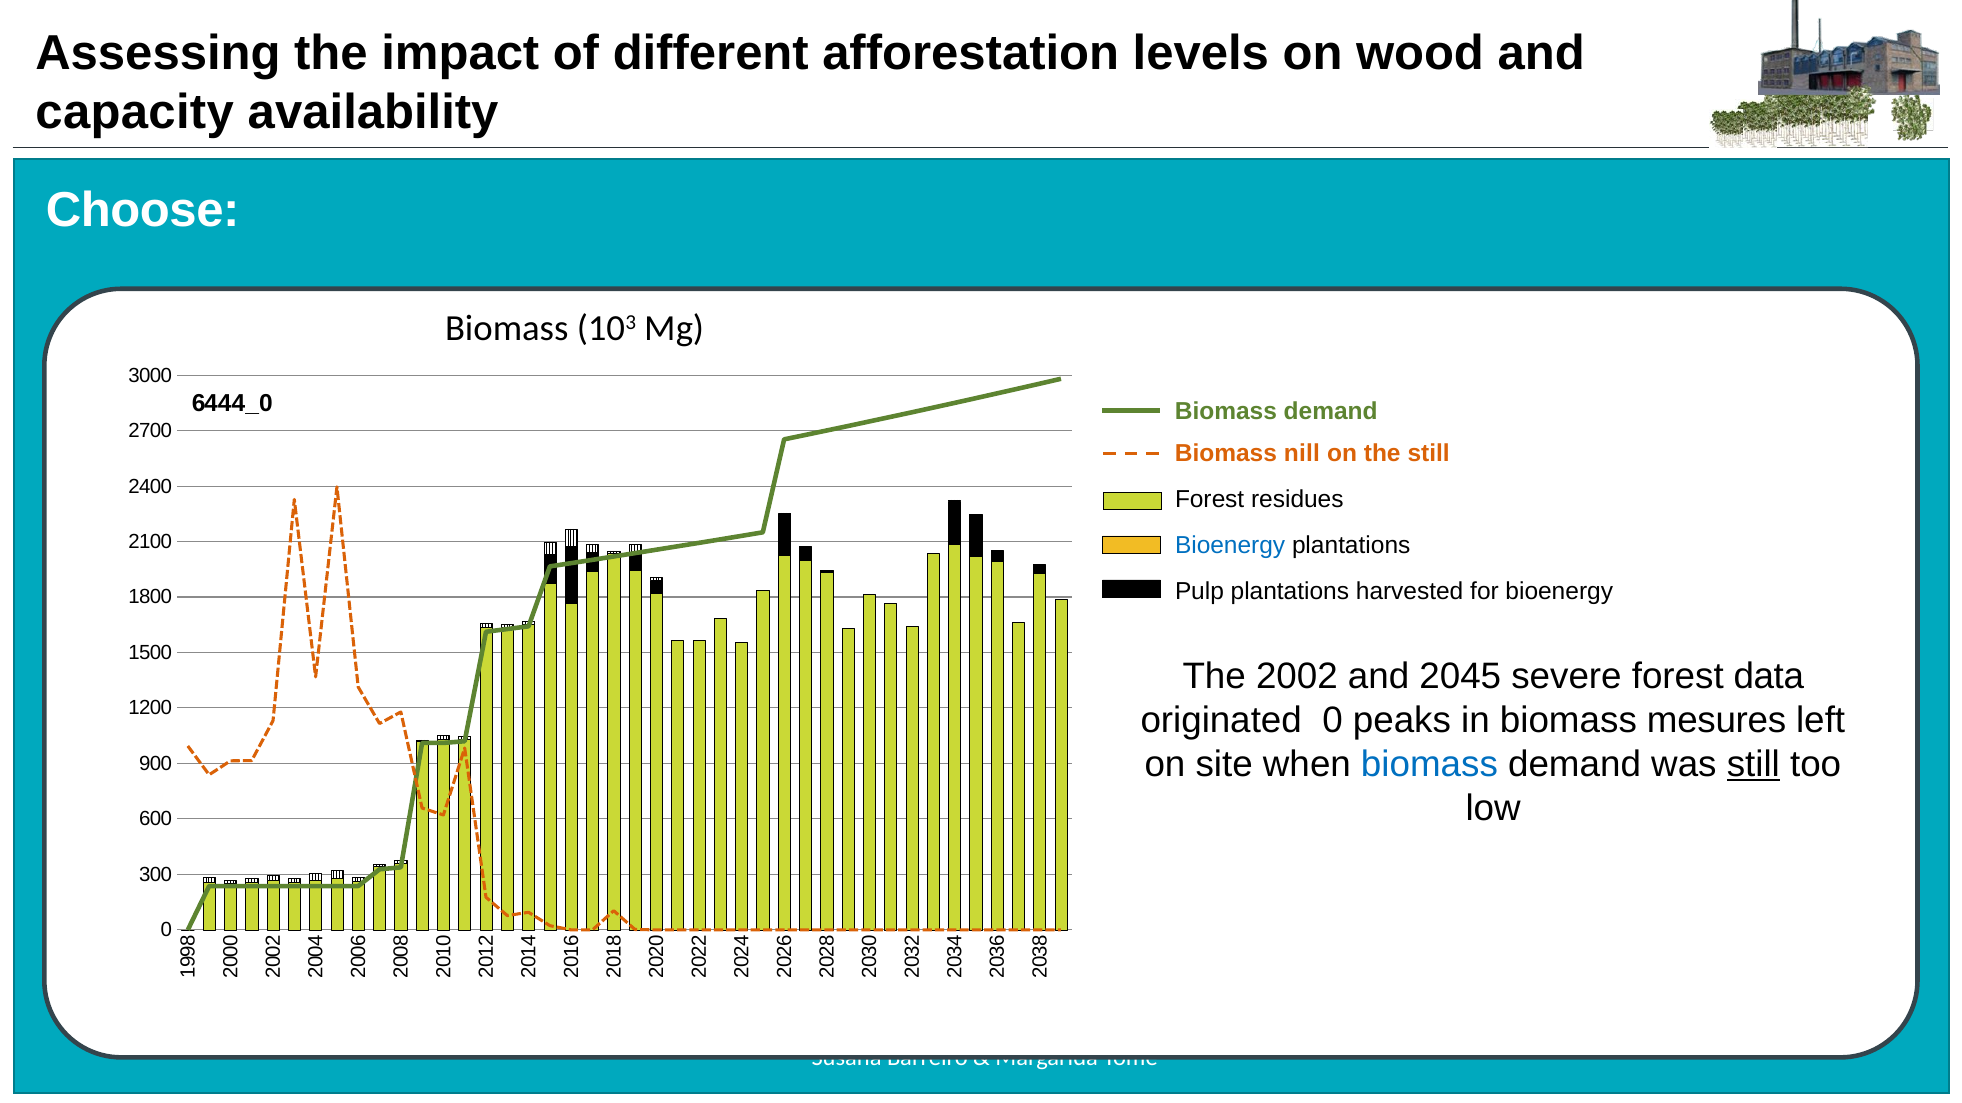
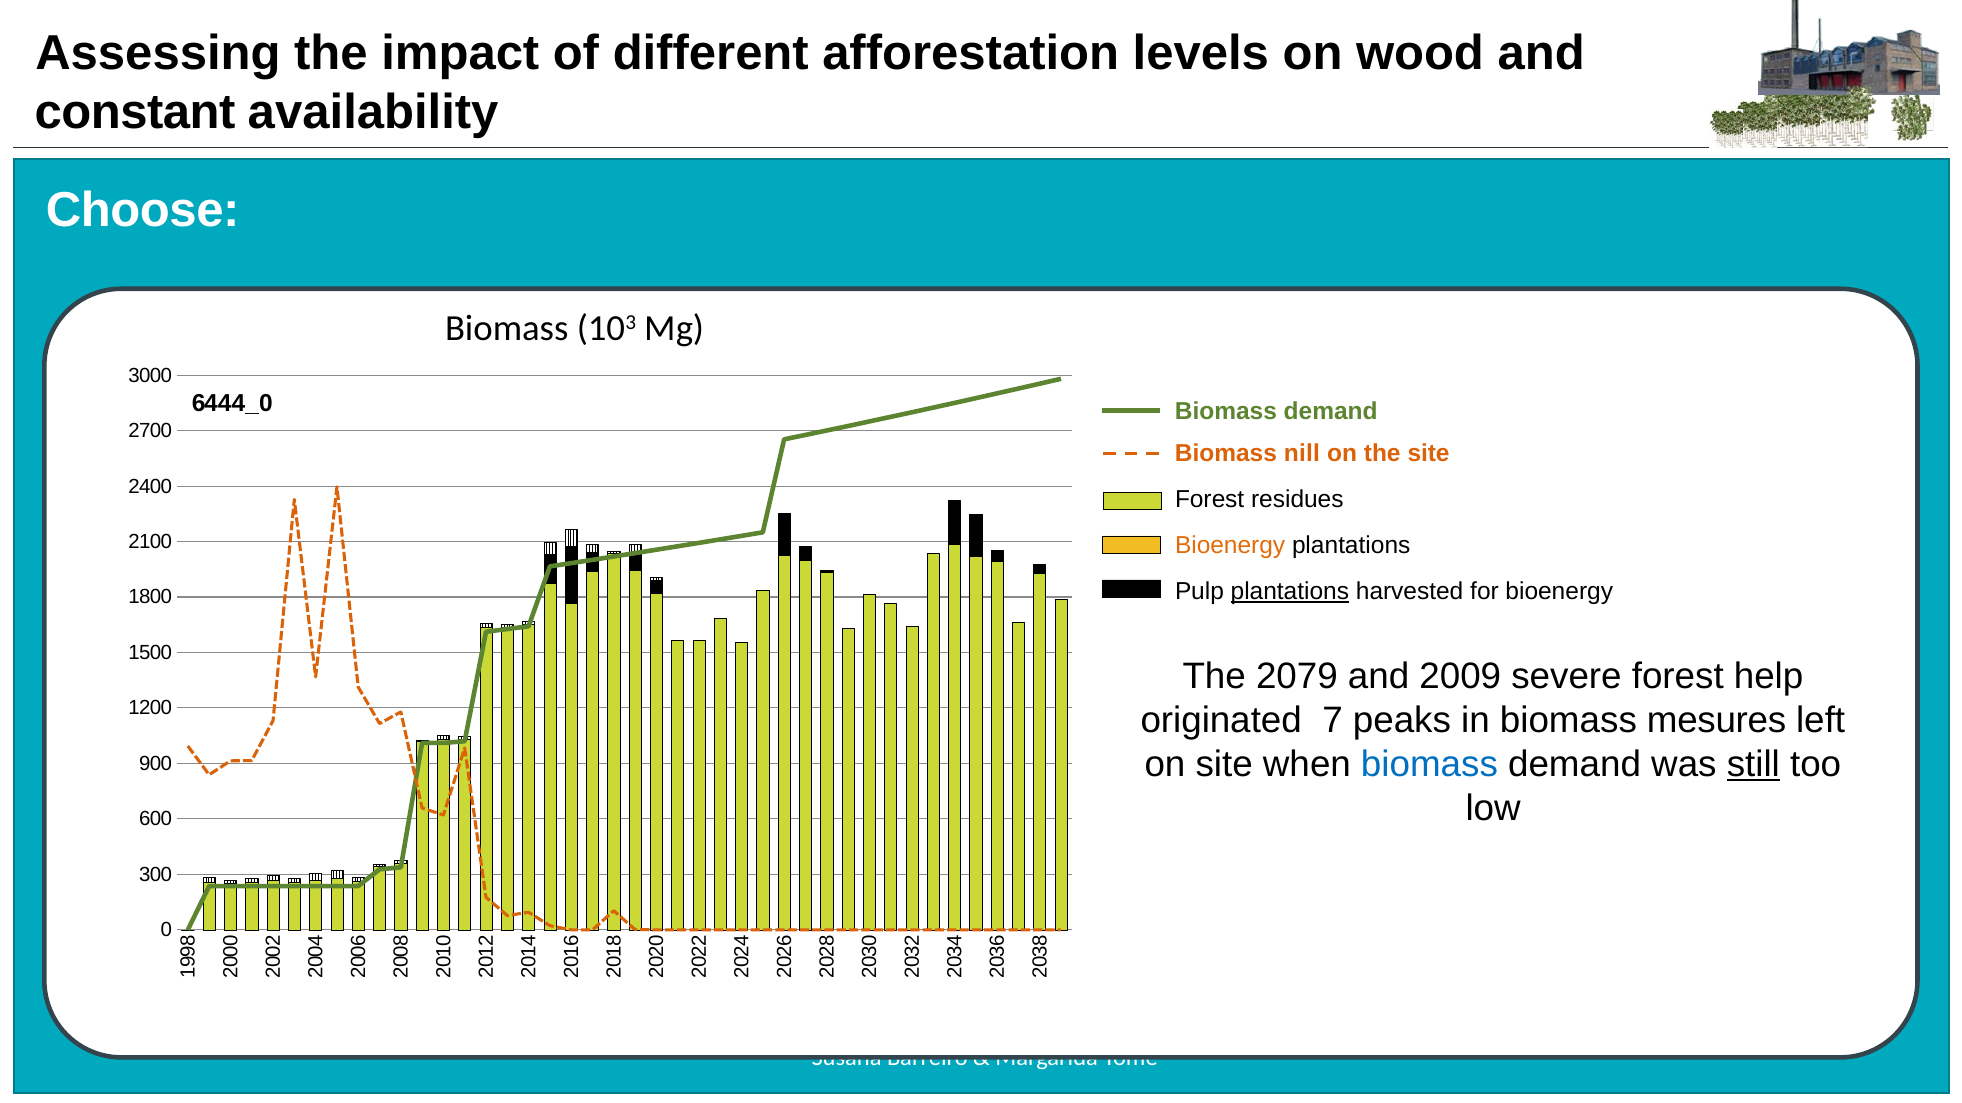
capacity: capacity -> constant (135, 113)
the still: still -> site (1429, 454)
Bioenergy colour: blue -> orange (1230, 546)
plantations underline: none -> present (1290, 592)
2002: 2002 -> 2079 (1297, 677)
2045: 2045 -> 2009 (1460, 677)
data: data -> help (1769, 677)
originated 0: 0 -> 7 (1333, 721)
